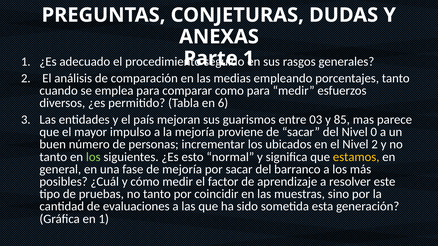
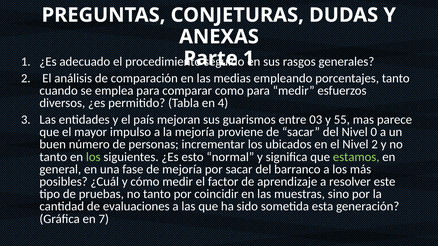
6: 6 -> 4 (223, 103)
85: 85 -> 55 (342, 120)
estamos colour: yellow -> light green (356, 157)
en 1: 1 -> 7 (104, 219)
